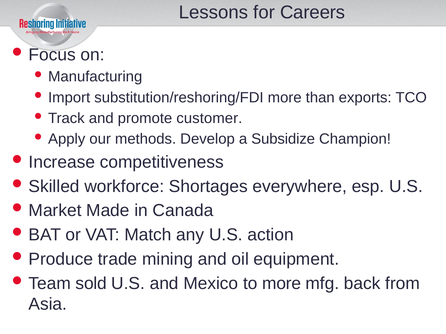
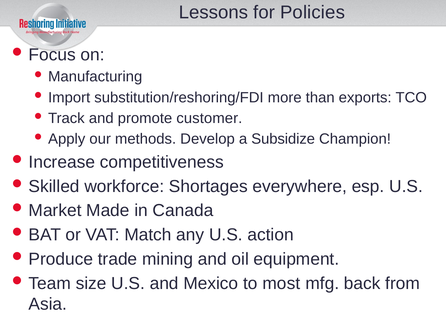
Careers: Careers -> Policies (313, 12)
sold: sold -> size (91, 284)
to more: more -> most (281, 284)
